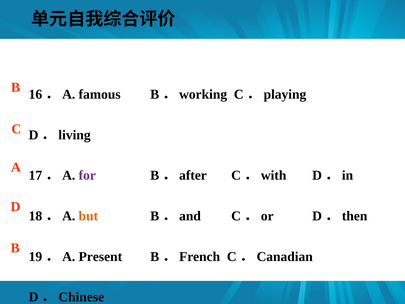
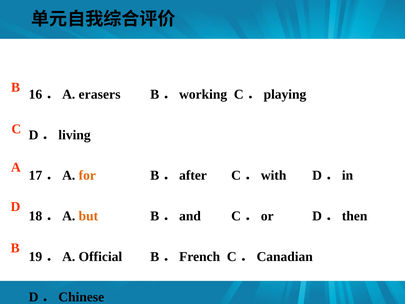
famous: famous -> erasers (100, 94)
for colour: purple -> orange (87, 175)
Present: Present -> Official (100, 256)
